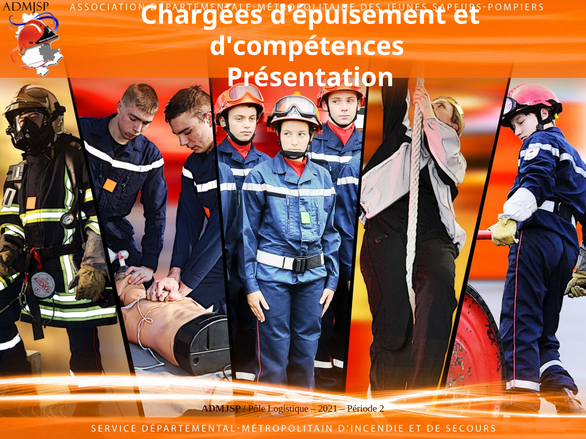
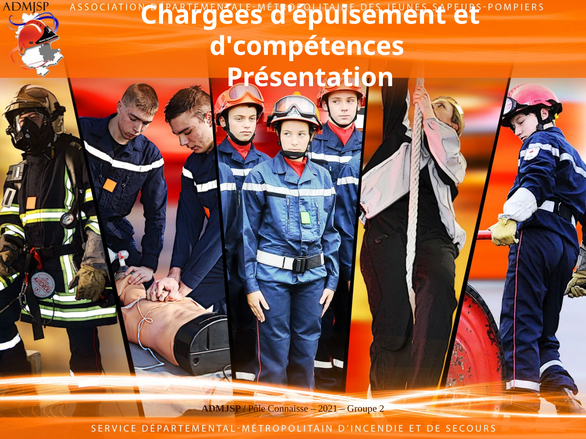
Logistique: Logistique -> Connaisse (288, 409)
Période: Période -> Groupe (362, 409)
